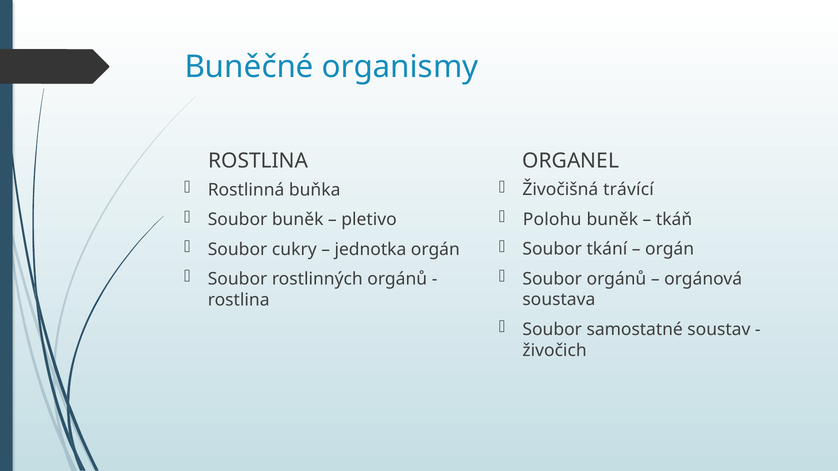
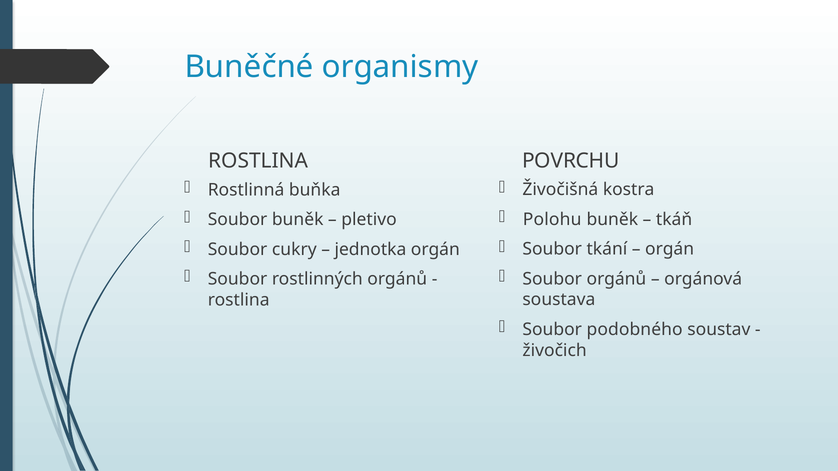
ORGANEL: ORGANEL -> POVRCHU (571, 161)
trávící: trávící -> kostra (629, 190)
samostatné: samostatné -> podobného (635, 330)
